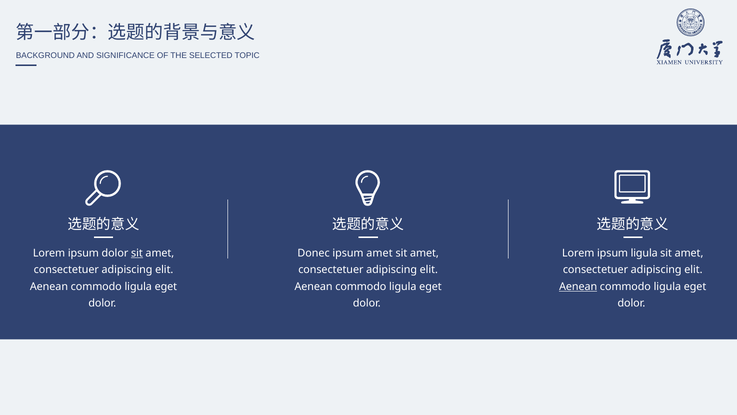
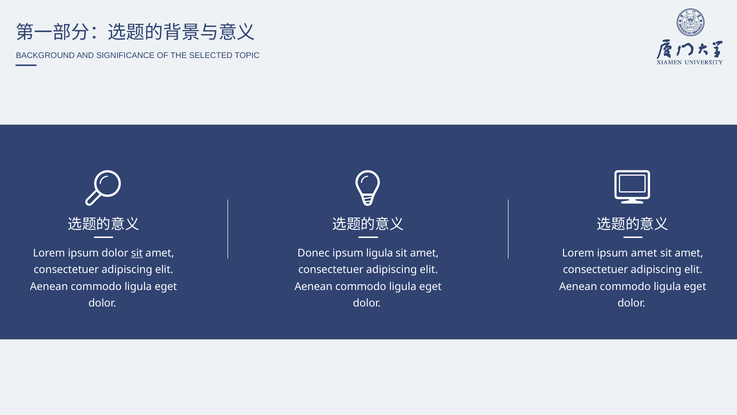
ipsum amet: amet -> ligula (380, 253)
ipsum ligula: ligula -> amet (644, 253)
Aenean underline: present -> none (578, 286)
